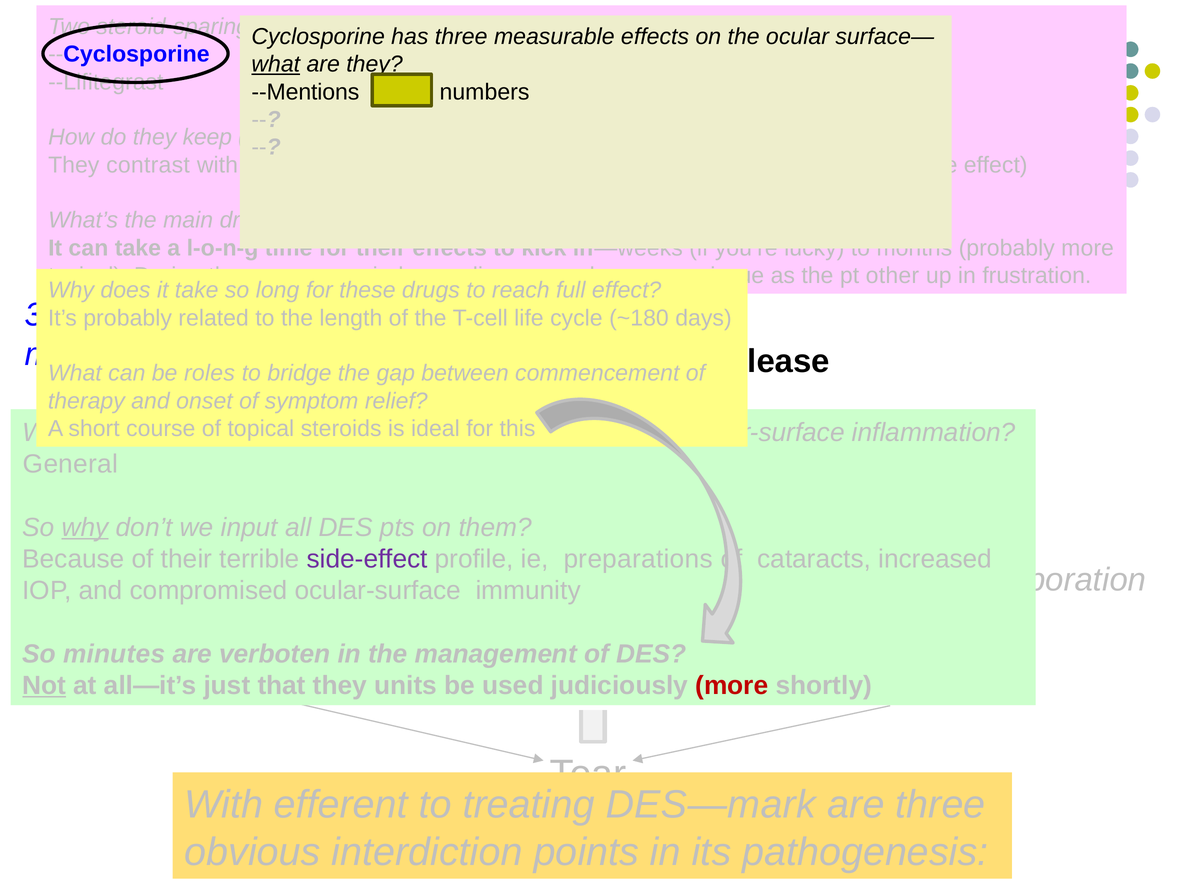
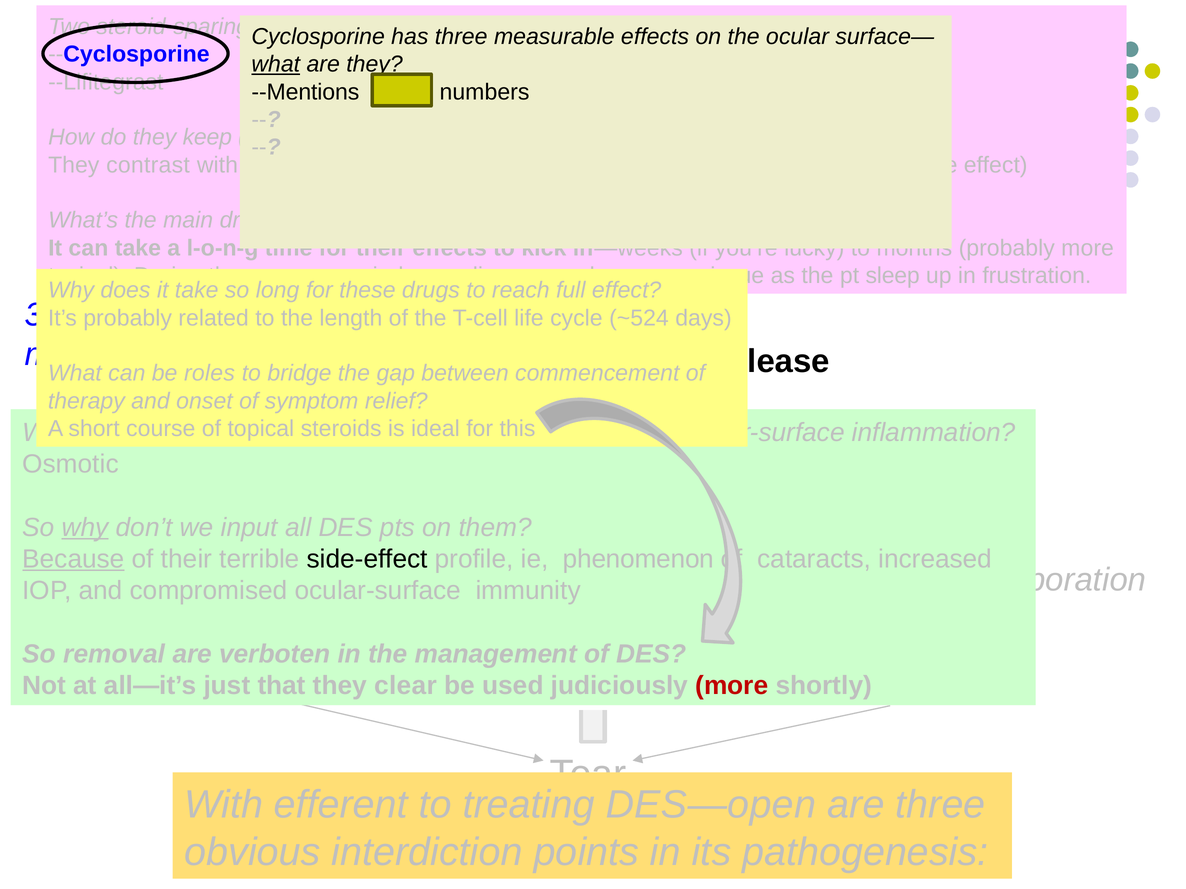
pt other: other -> sleep (893, 276)
~180: ~180 -> ~524 (639, 318)
General: General -> Osmotic (71, 465)
Because underline: none -> present (73, 559)
side-effect colour: purple -> black (367, 559)
preparations: preparations -> phenomenon (638, 559)
minutes: minutes -> removal (114, 654)
Not underline: present -> none (44, 686)
units: units -> clear (406, 686)
DES—mark: DES—mark -> DES—open (711, 805)
